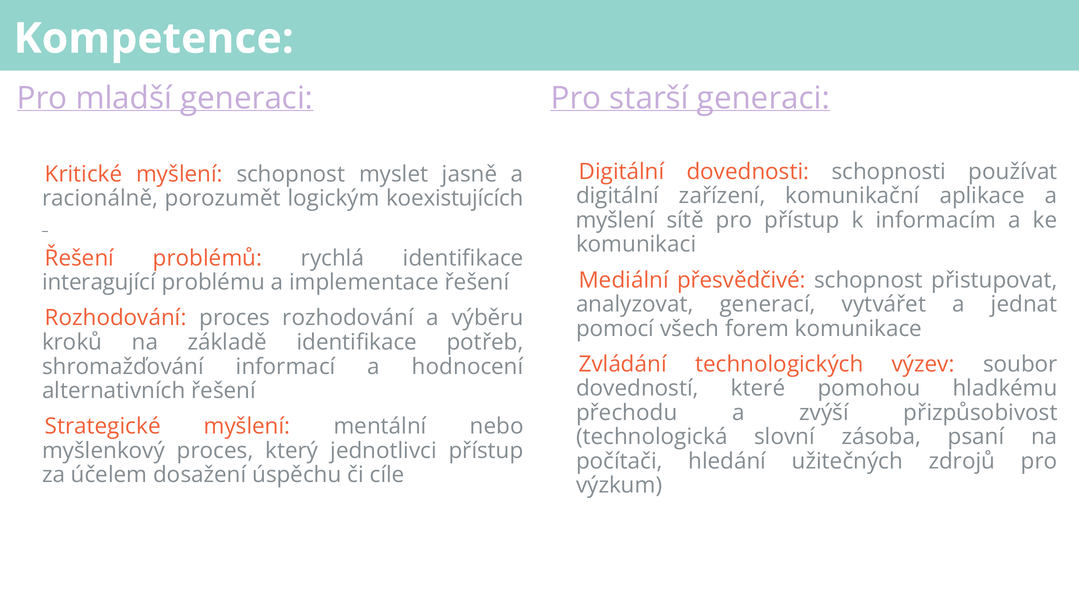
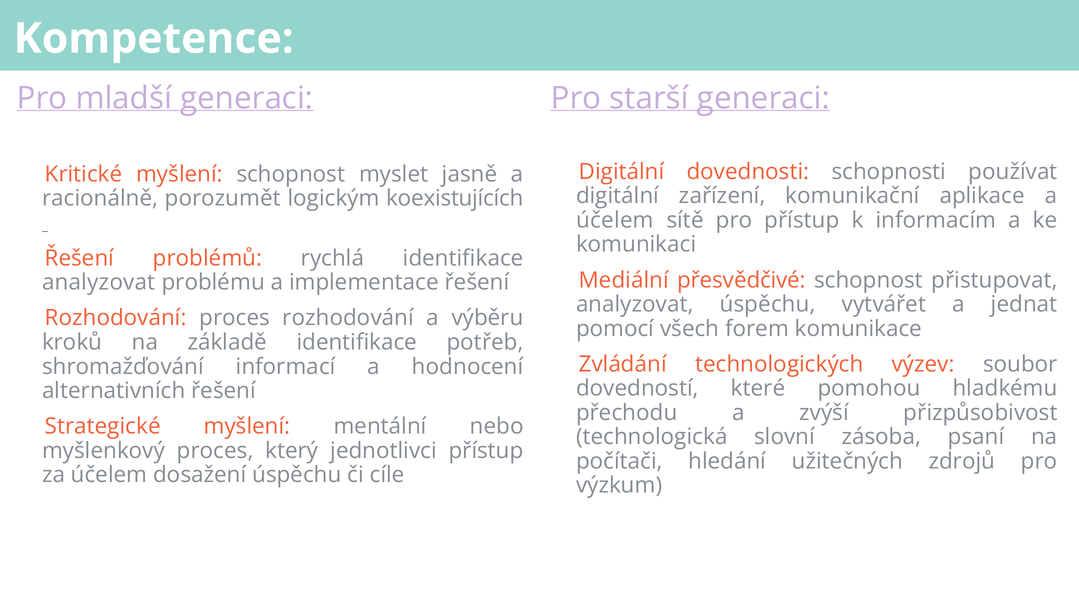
myšlení: myšlení -> účelem (615, 220)
interagující: interagující -> analyzovat (99, 283)
analyzovat generací: generací -> úspěchu (768, 304)
